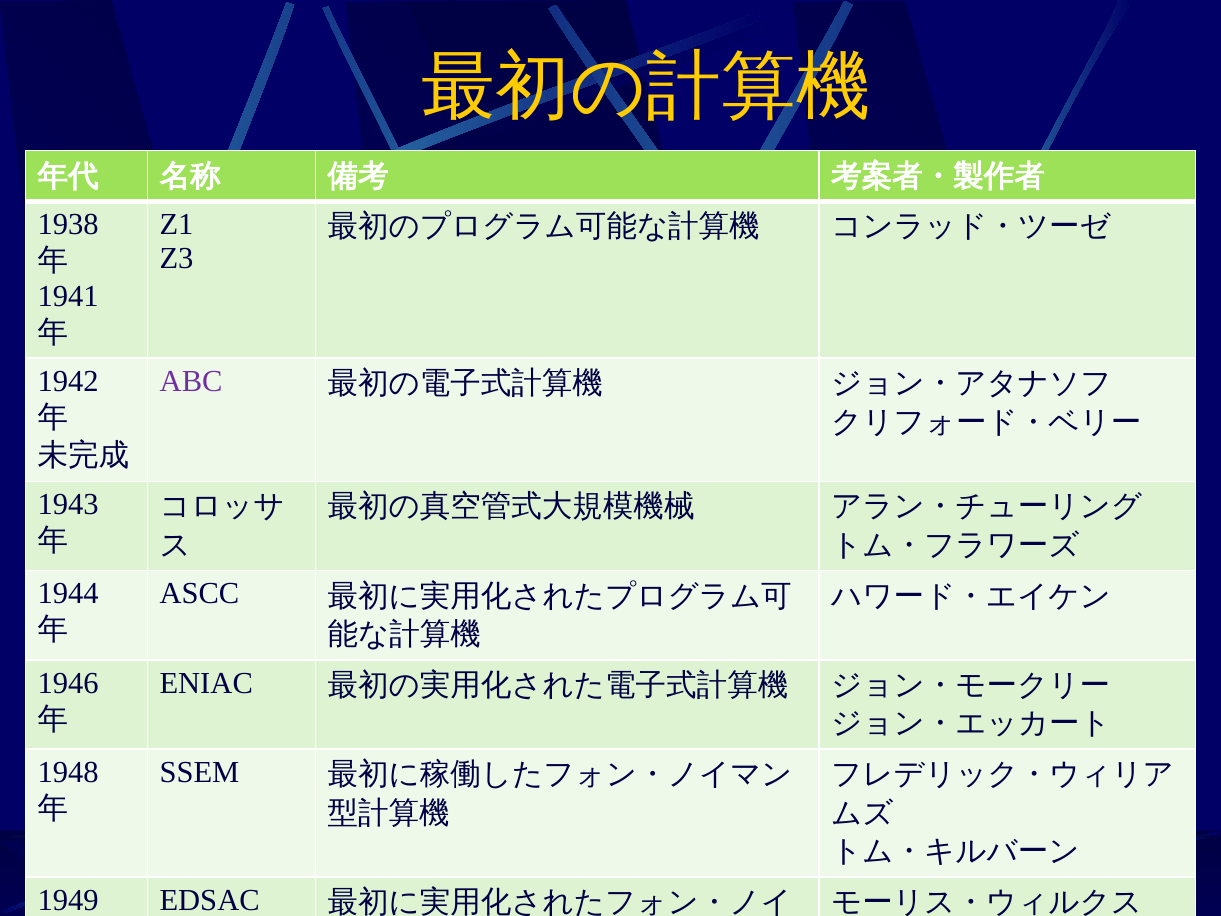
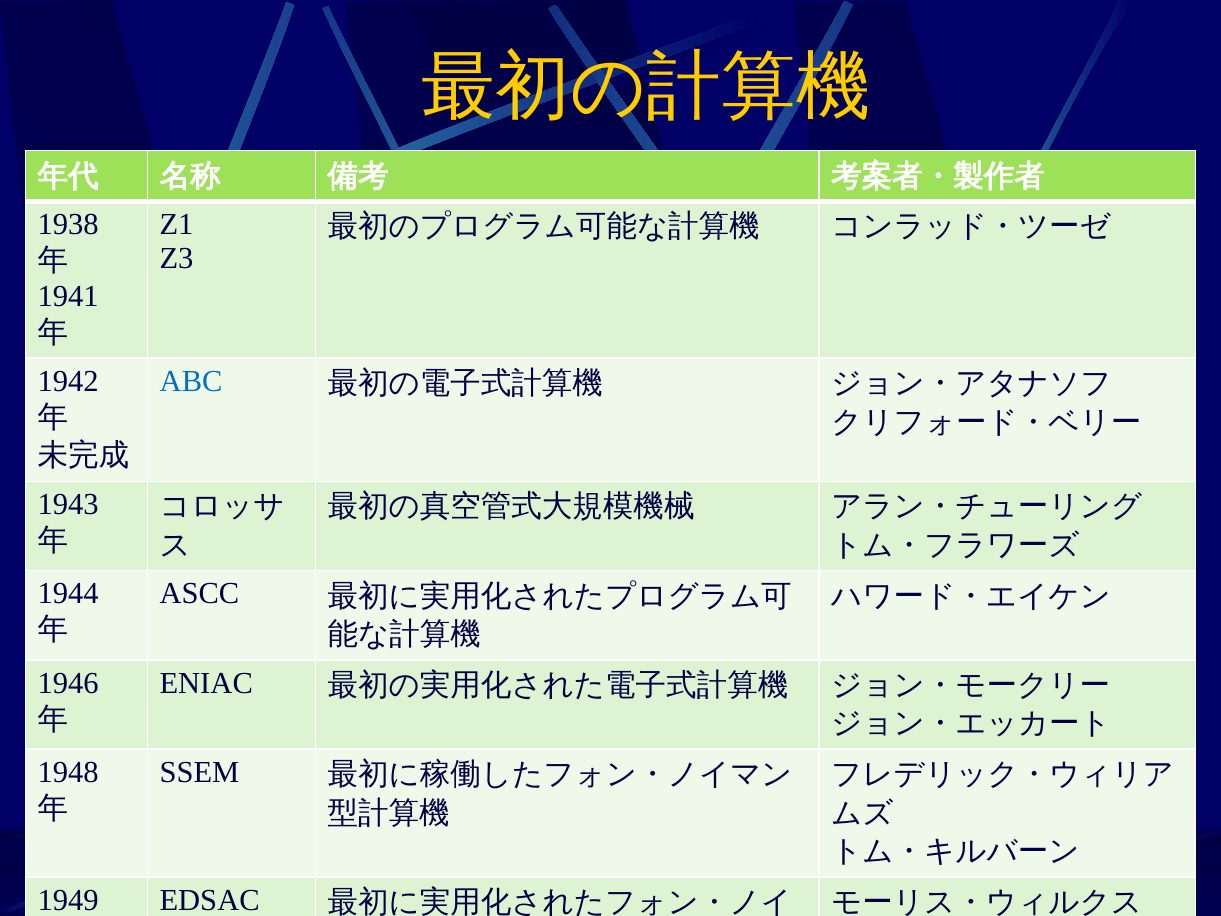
ABC colour: purple -> blue (191, 381)
